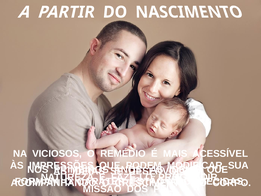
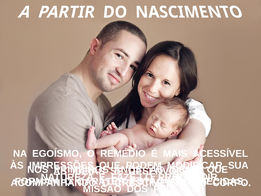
VICIOSOS: VICIOSOS -> EGOÍSMO (57, 154)
